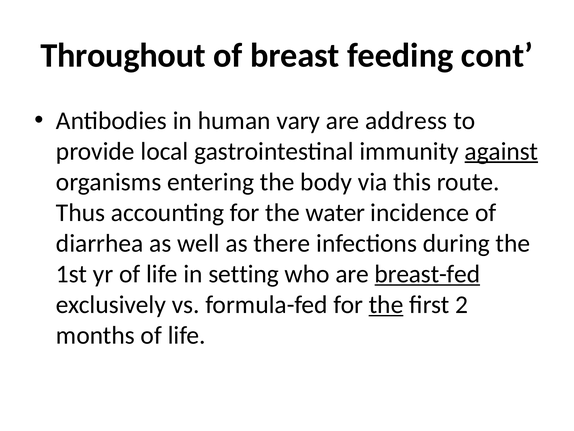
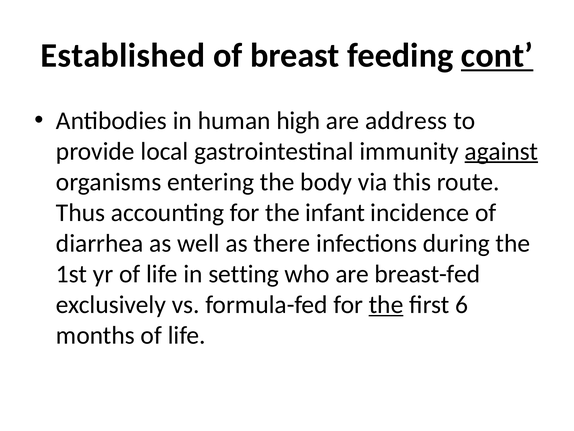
Throughout: Throughout -> Established (123, 56)
cont underline: none -> present (497, 56)
vary: vary -> high (298, 120)
water: water -> infant (335, 212)
breast-fed underline: present -> none (427, 274)
2: 2 -> 6 (462, 304)
